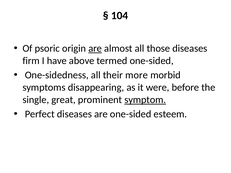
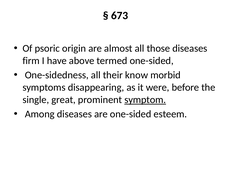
104: 104 -> 673 (120, 16)
are underline: present -> none (95, 48)
more: more -> know (137, 75)
Perfect: Perfect -> Among (40, 114)
